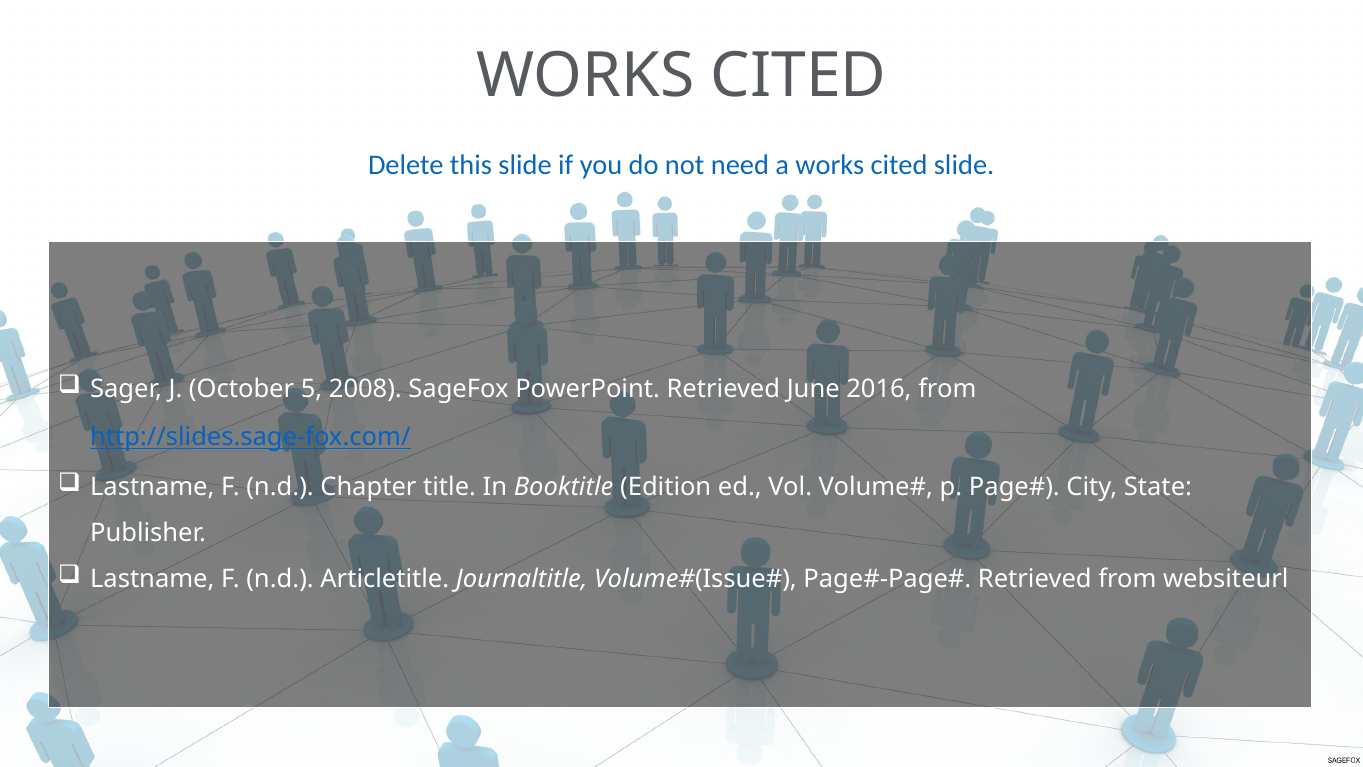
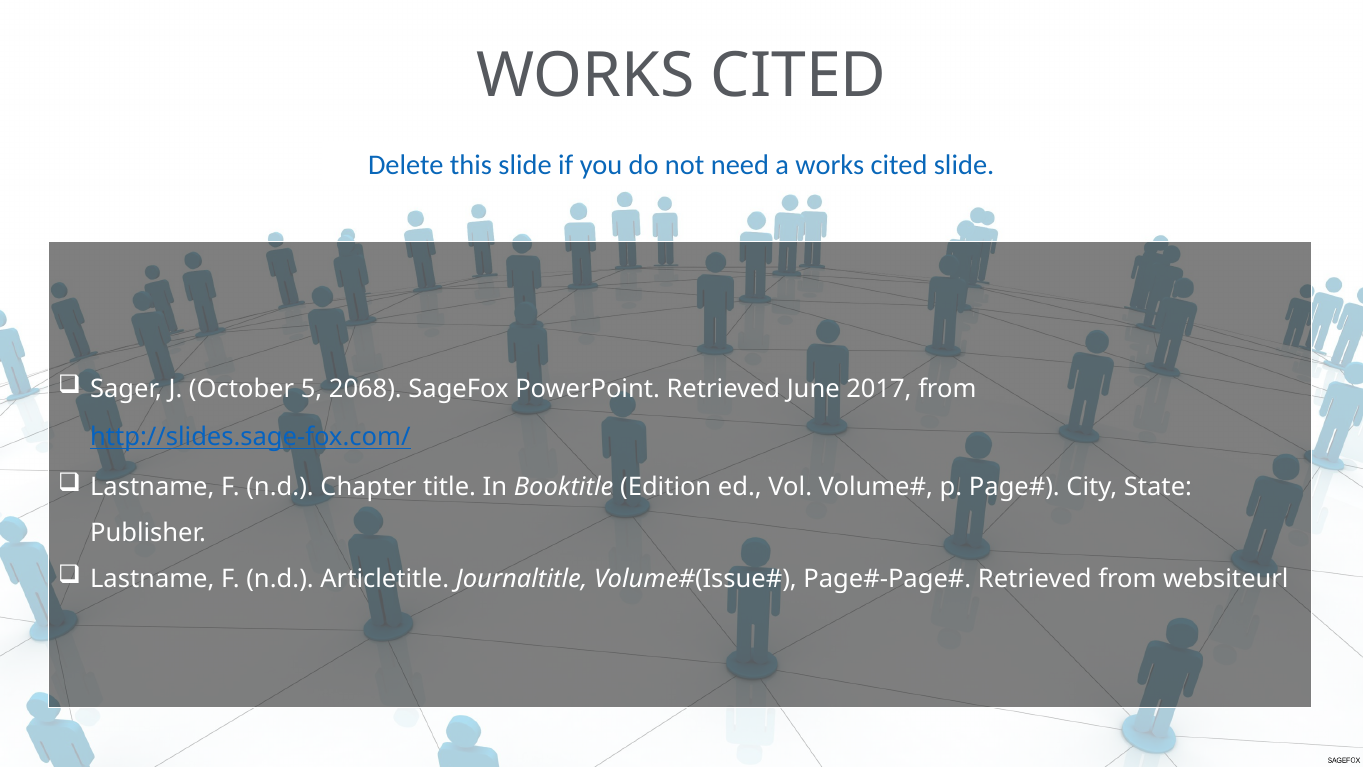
2008: 2008 -> 2068 (365, 389)
2016: 2016 -> 2017 (879, 389)
